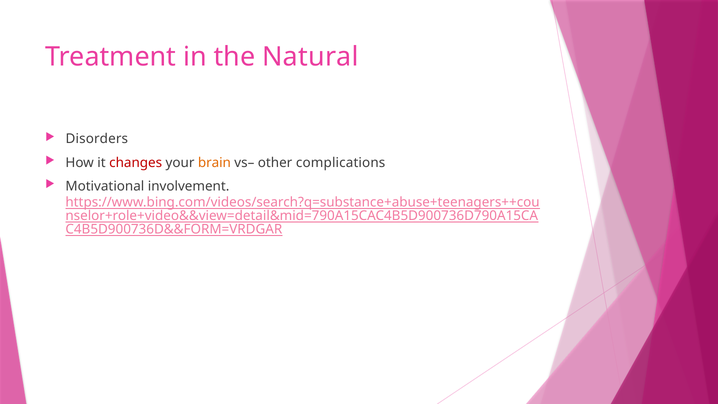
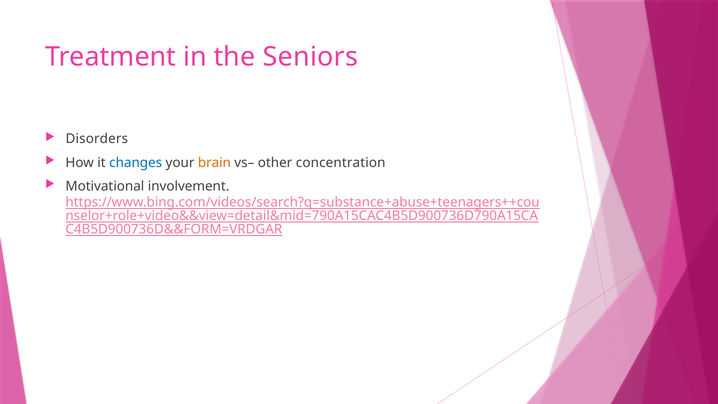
Natural: Natural -> Seniors (310, 57)
changes colour: red -> blue (136, 163)
complications: complications -> concentration (341, 163)
